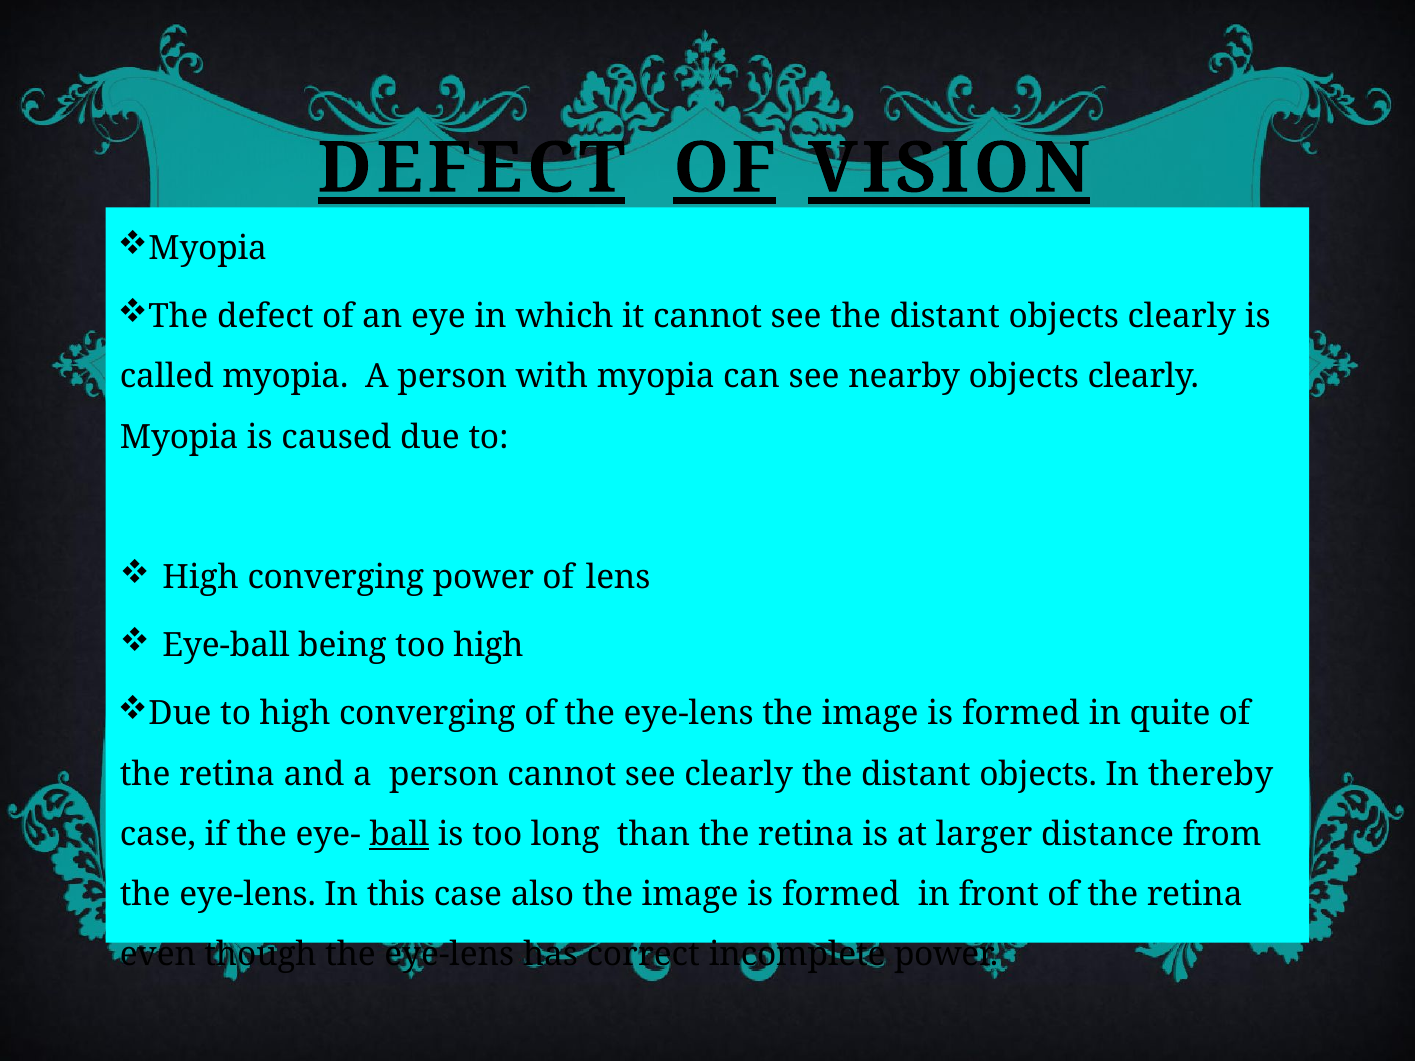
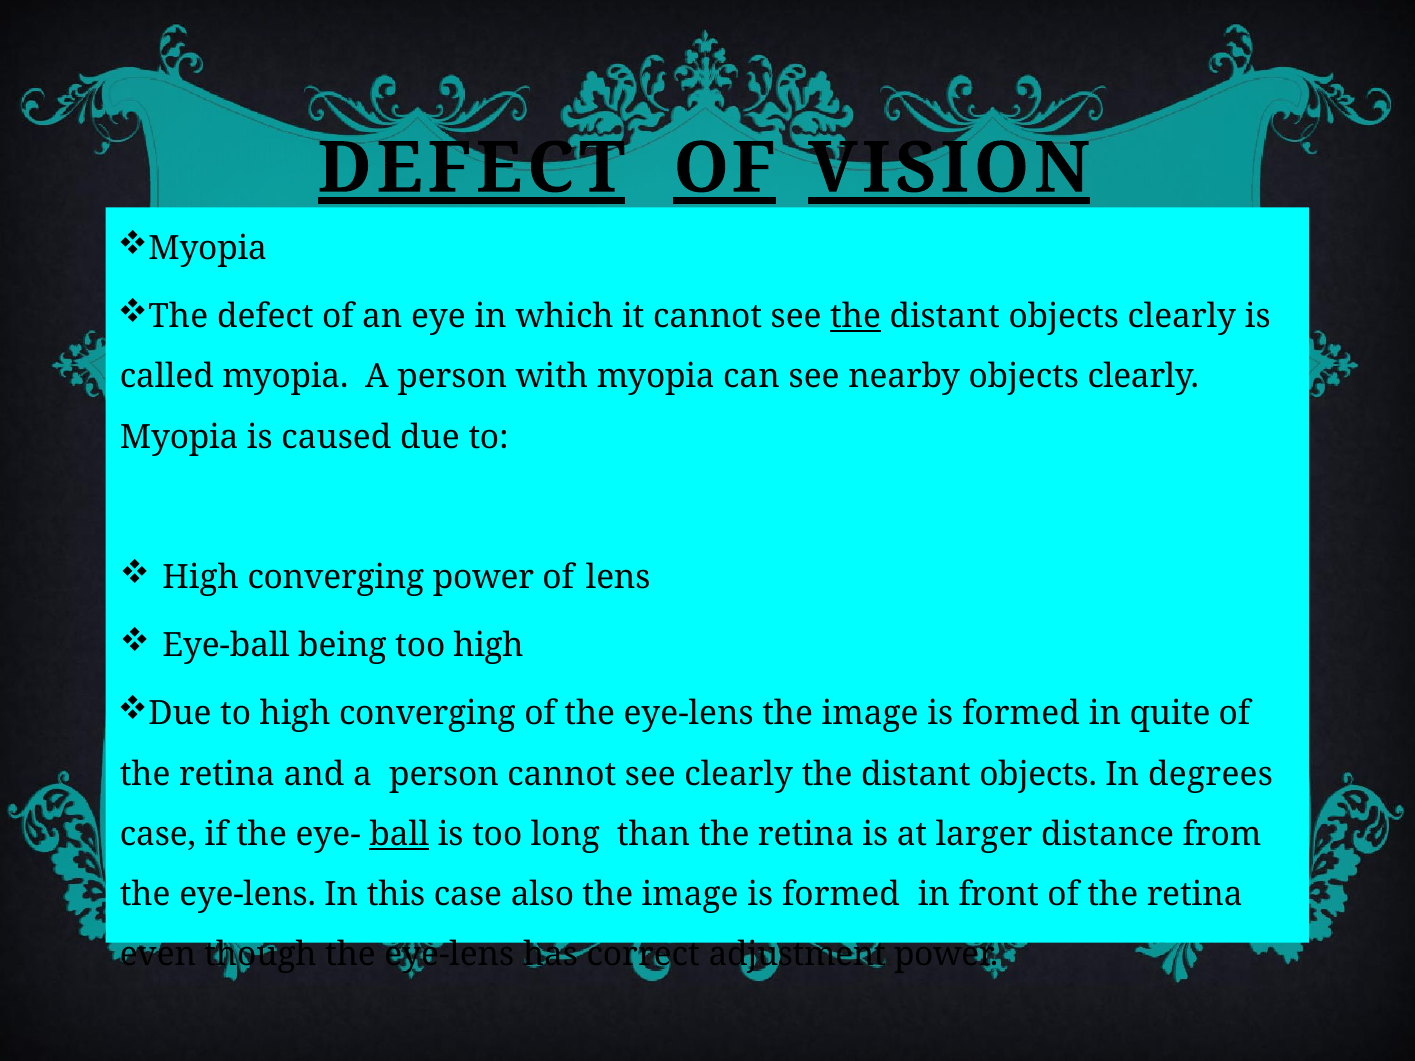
the underline: none -> present (856, 317)
thereby: thereby -> degrees (1211, 774)
incomplete: incomplete -> adjustment (797, 955)
